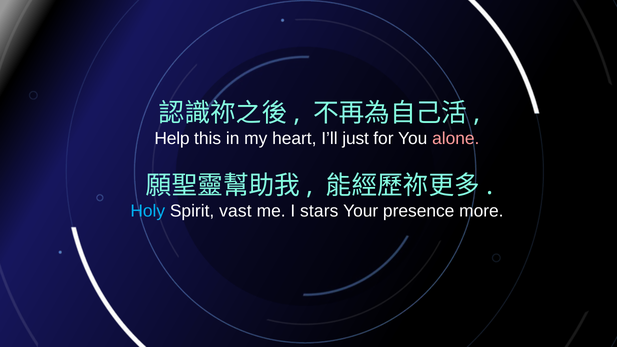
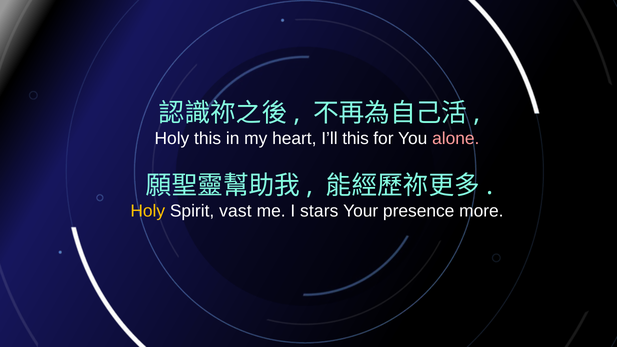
Help: Help -> Holy (172, 138)
I’ll just: just -> this (356, 138)
Holy colour: light blue -> yellow (148, 211)
